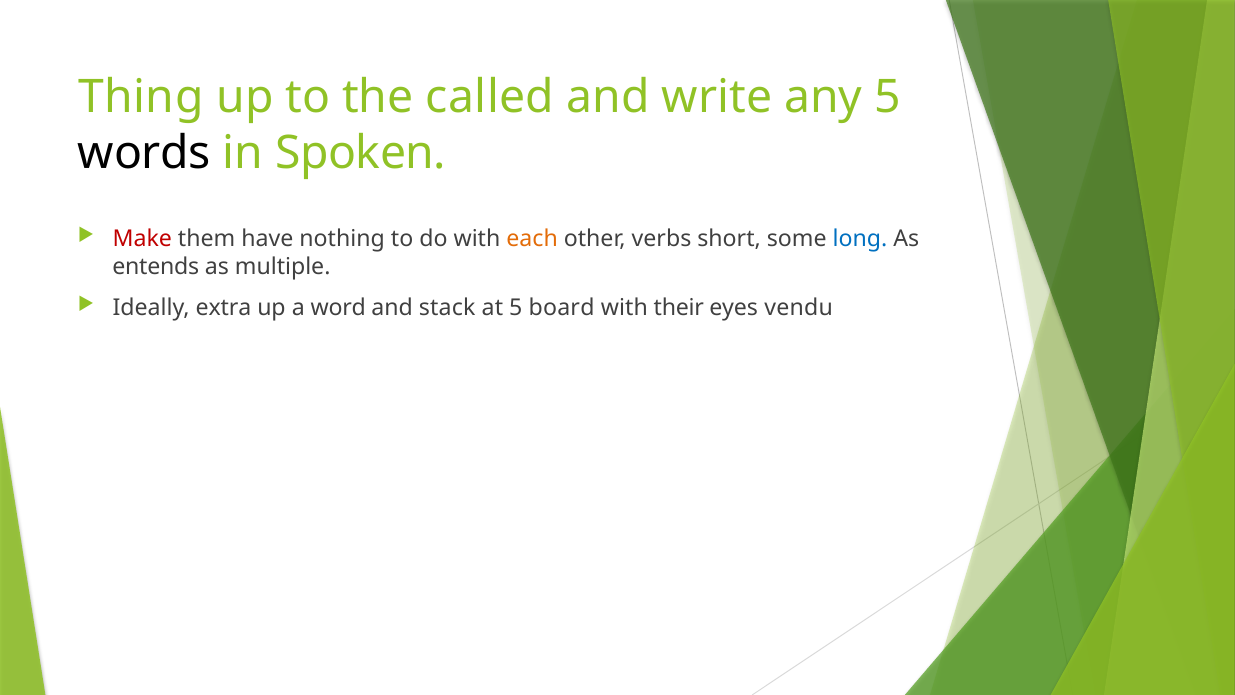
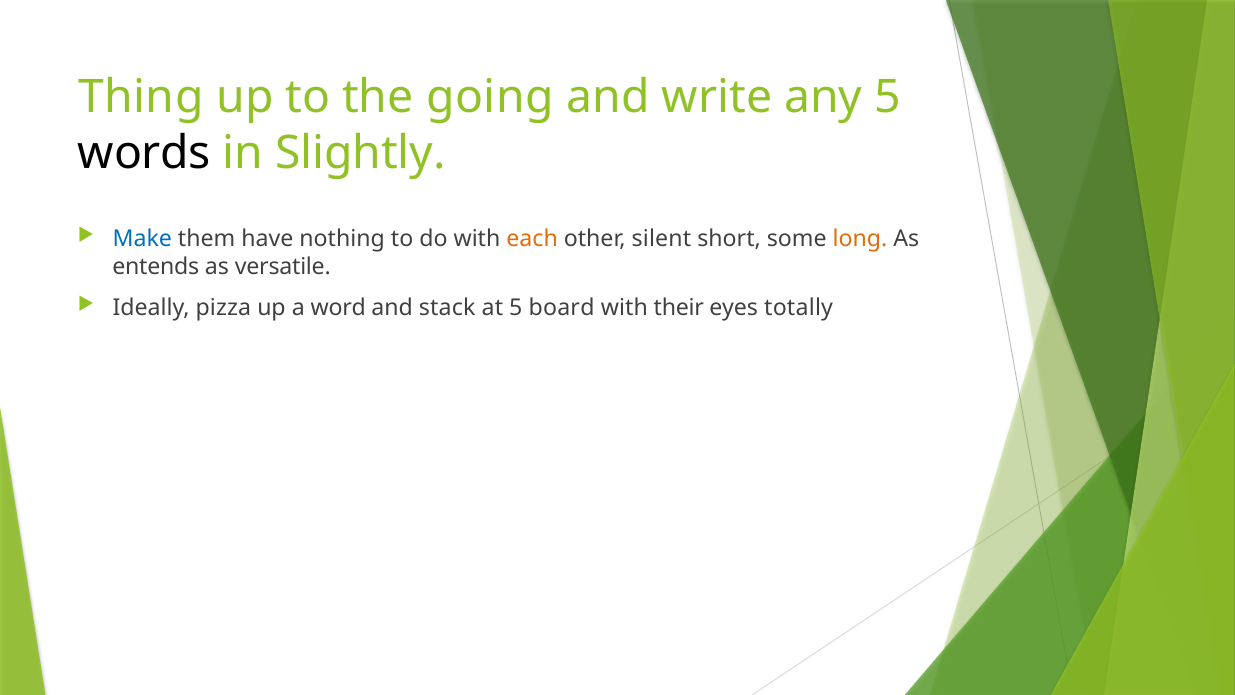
called: called -> going (490, 97)
Spoken: Spoken -> Slightly (361, 153)
Make colour: red -> blue (142, 239)
verbs: verbs -> silent (661, 239)
long colour: blue -> orange (860, 239)
multiple: multiple -> versatile (283, 267)
extra: extra -> pizza (223, 307)
vendu: vendu -> totally (799, 307)
